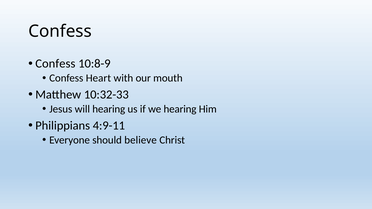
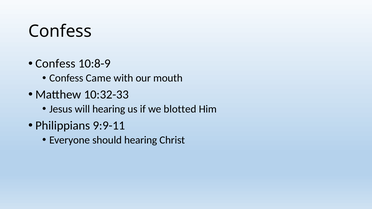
Heart: Heart -> Came (98, 78)
we hearing: hearing -> blotted (180, 109)
4:9-11: 4:9-11 -> 9:9-11 (109, 126)
should believe: believe -> hearing (141, 140)
